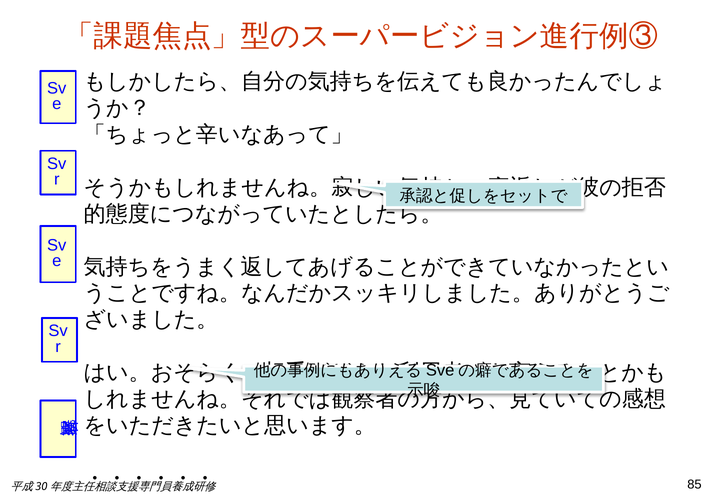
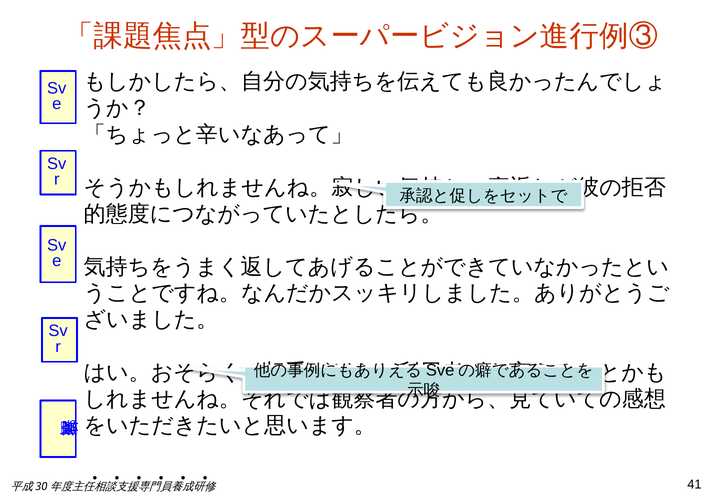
85: 85 -> 41 (694, 485)
